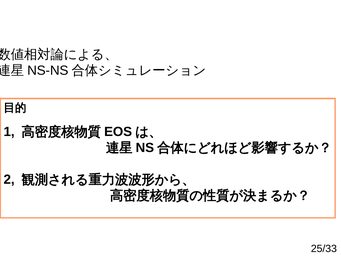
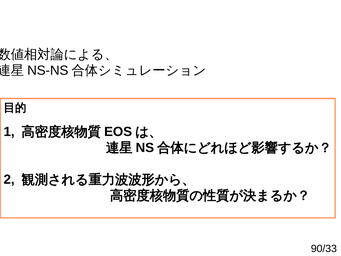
25/33: 25/33 -> 90/33 (324, 248)
